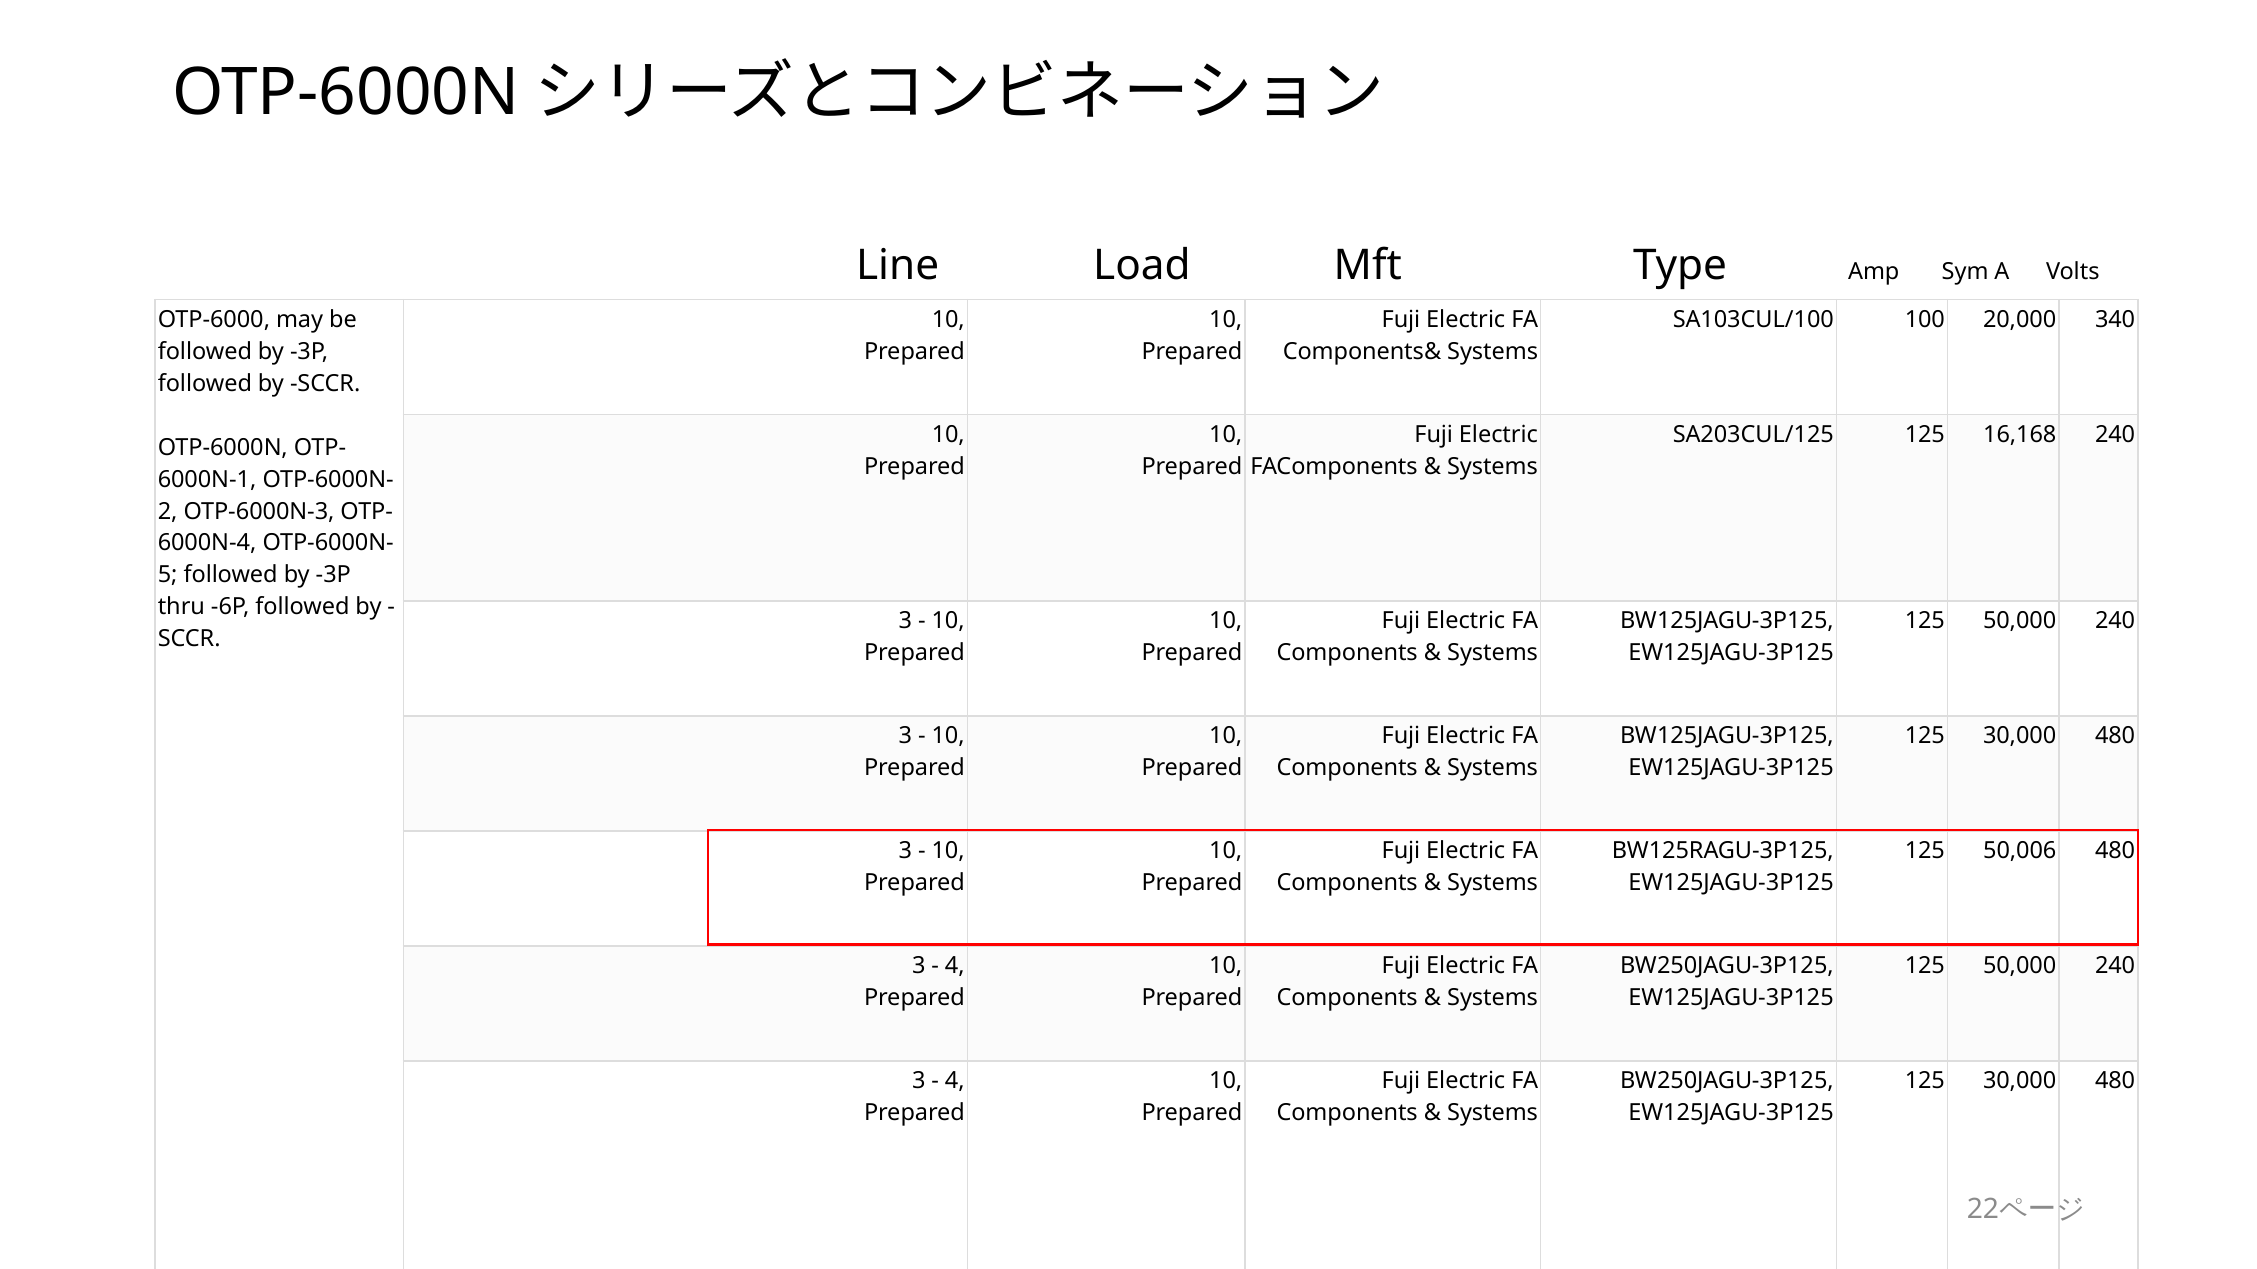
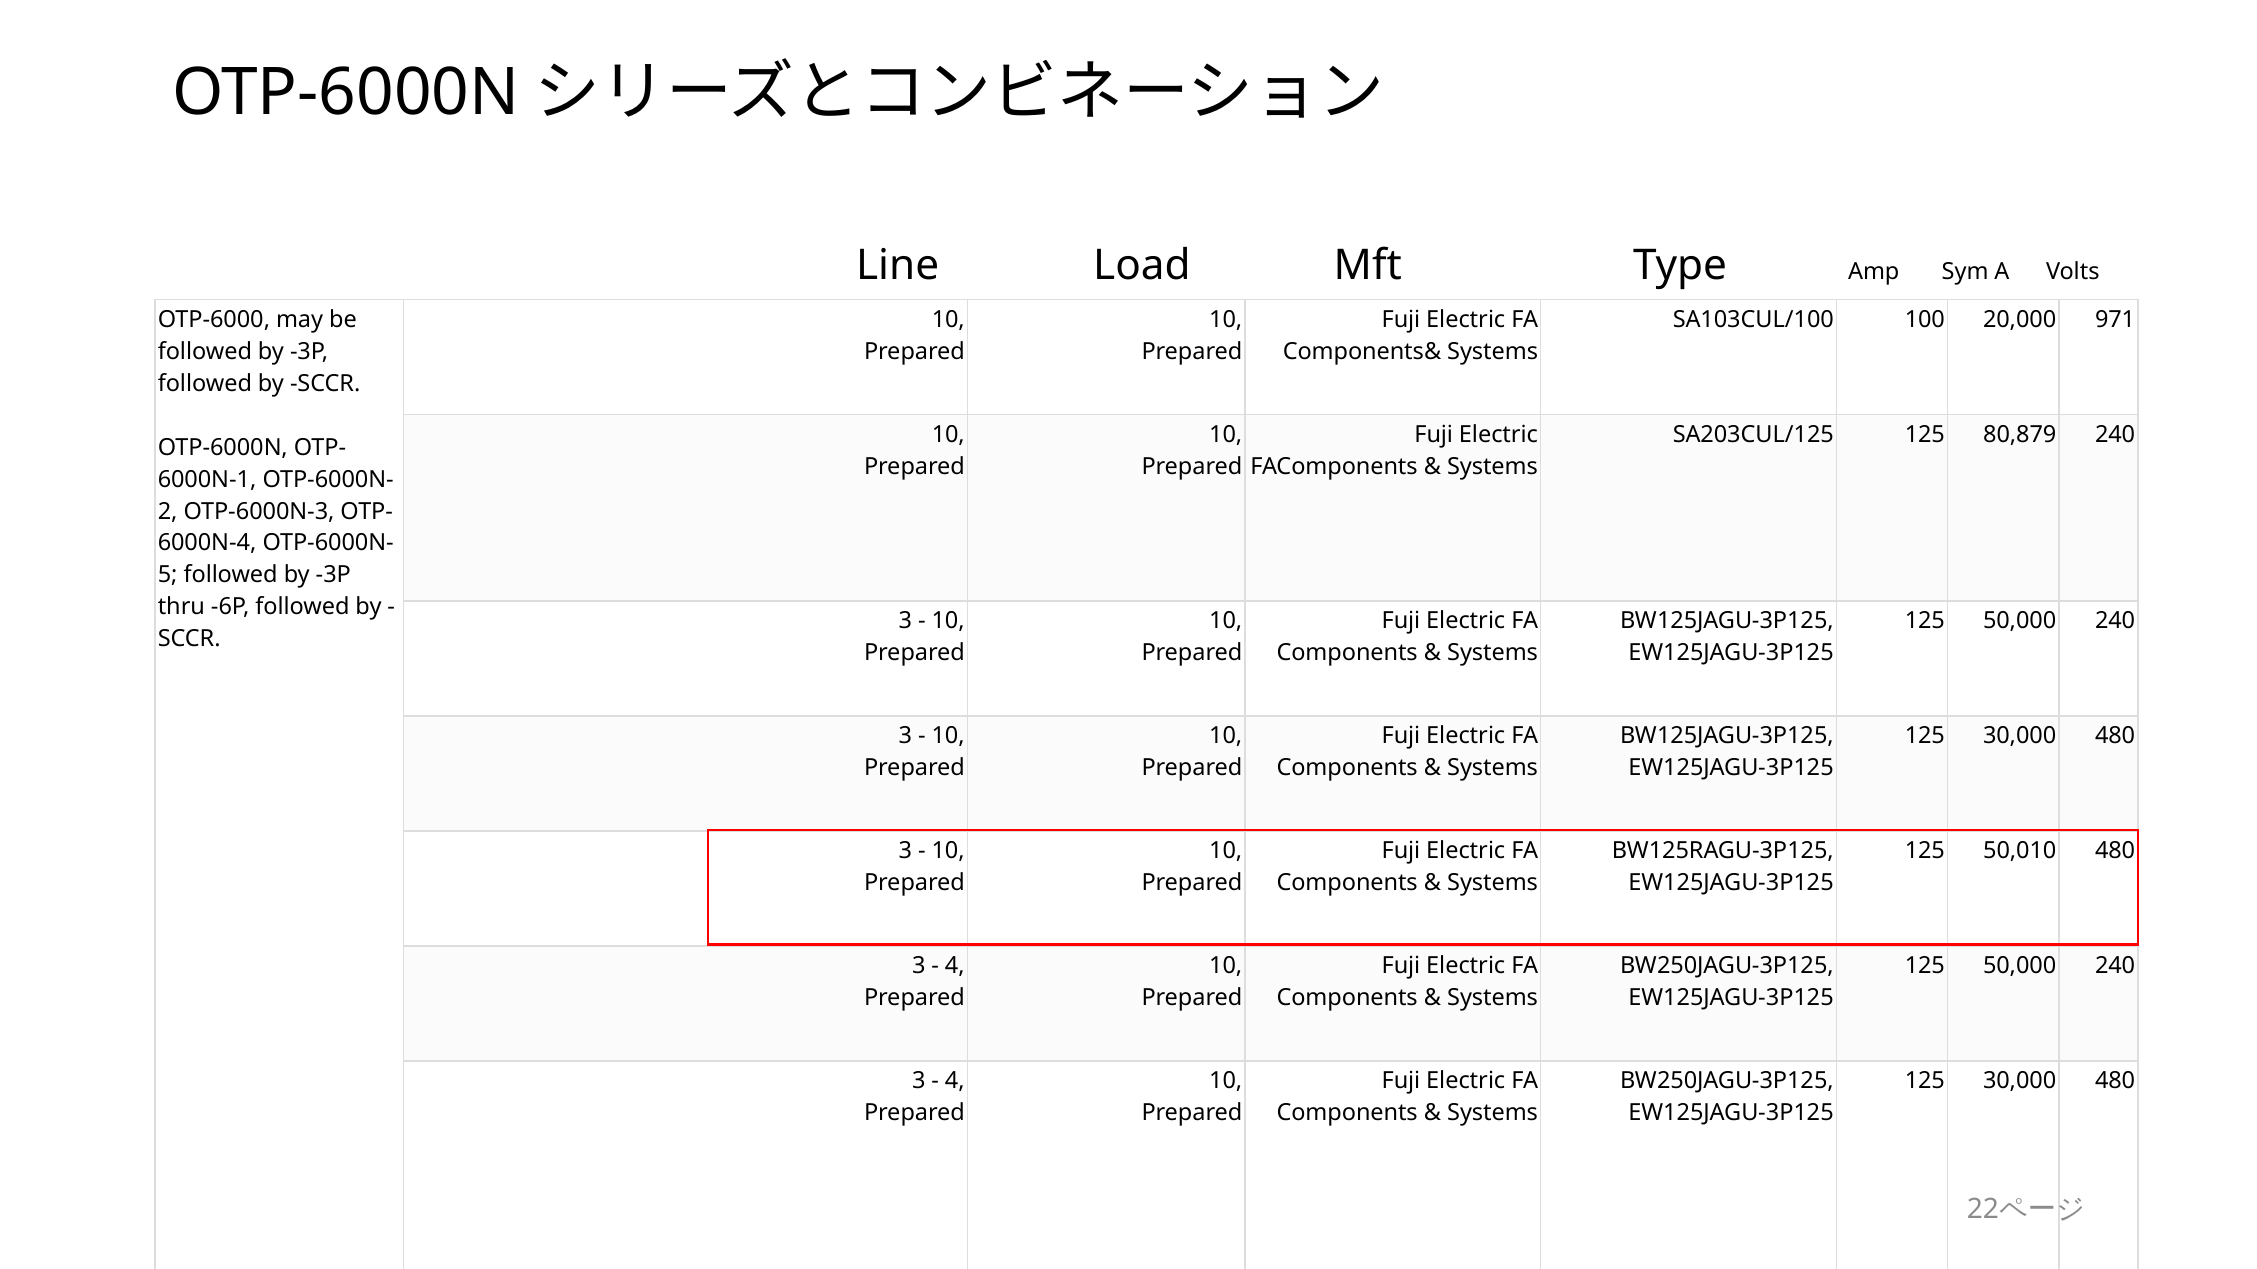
340: 340 -> 971 (2115, 320)
16,168: 16,168 -> 80,879 (2020, 435)
50,006: 50,006 -> 50,010 (2020, 851)
